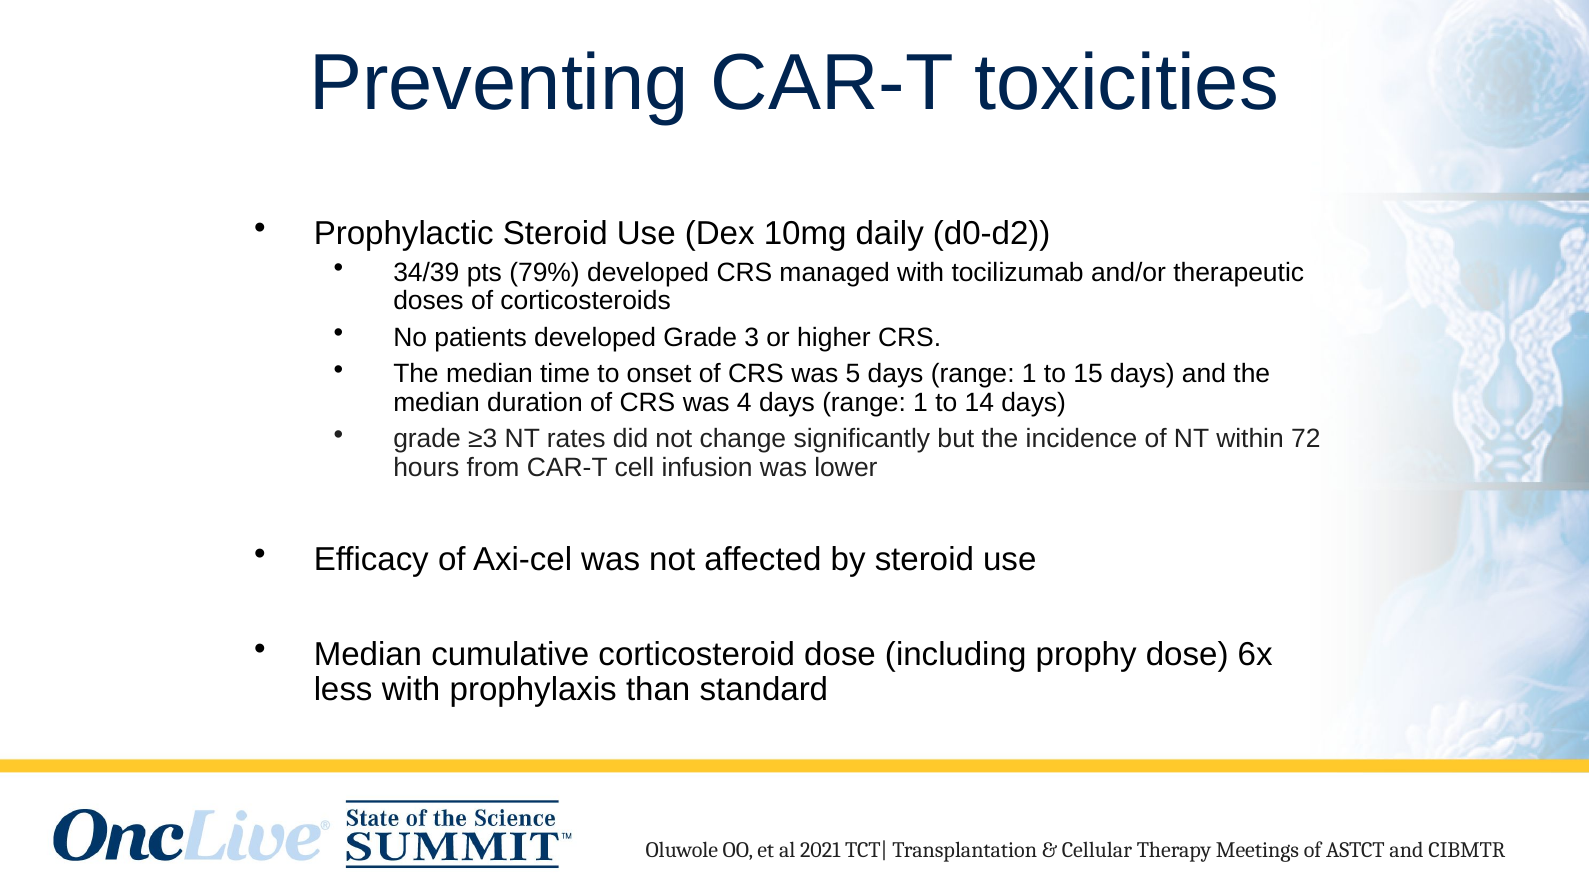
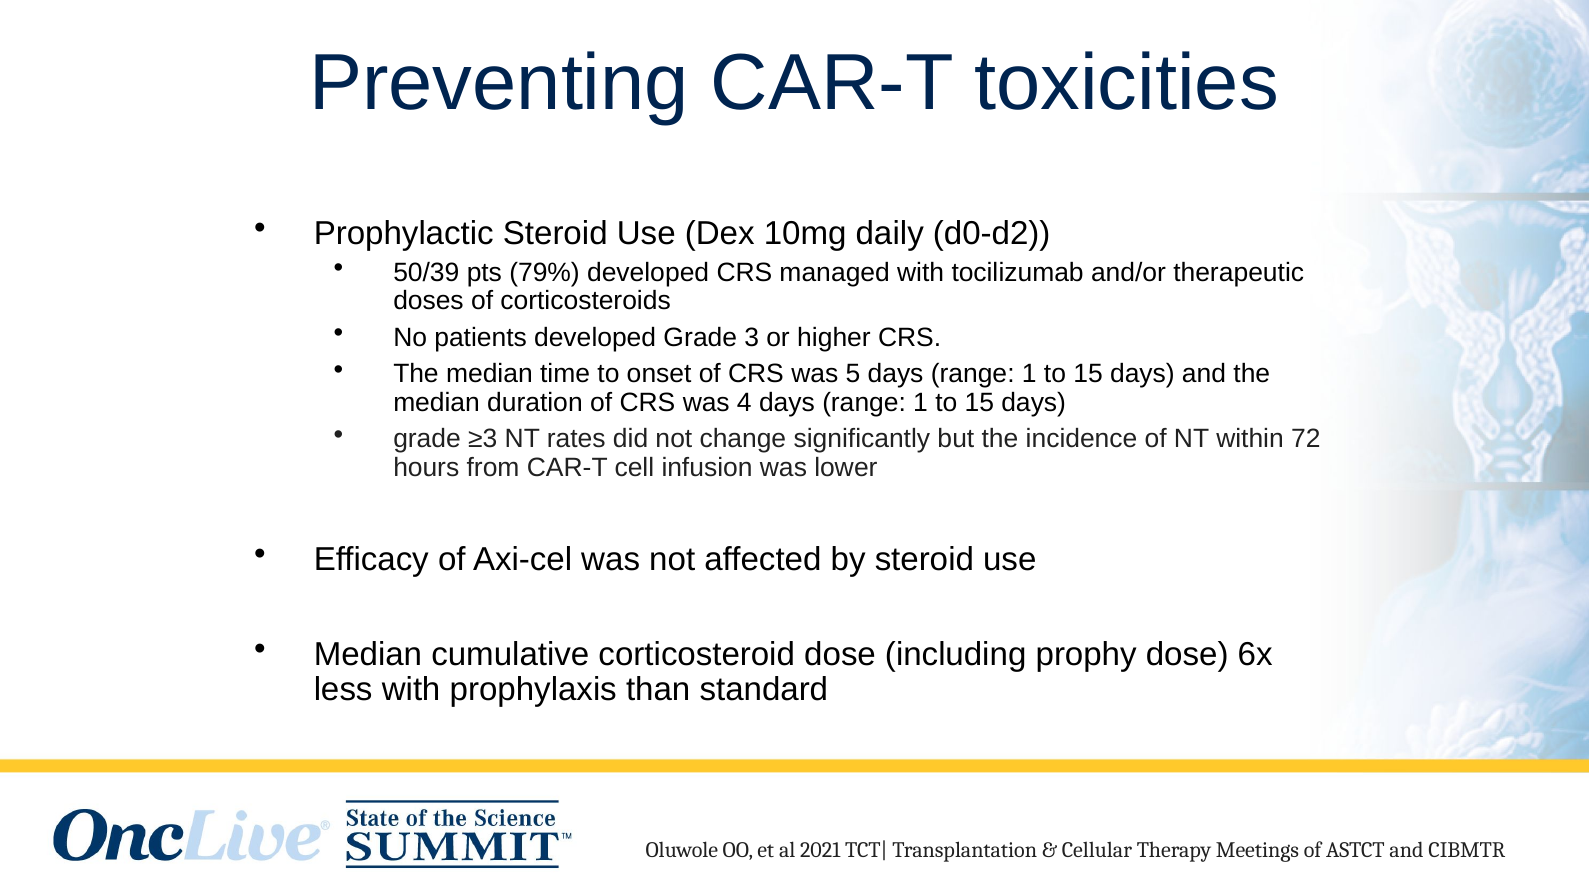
34/39: 34/39 -> 50/39 (426, 272)
14: 14 -> 15 (979, 403)
